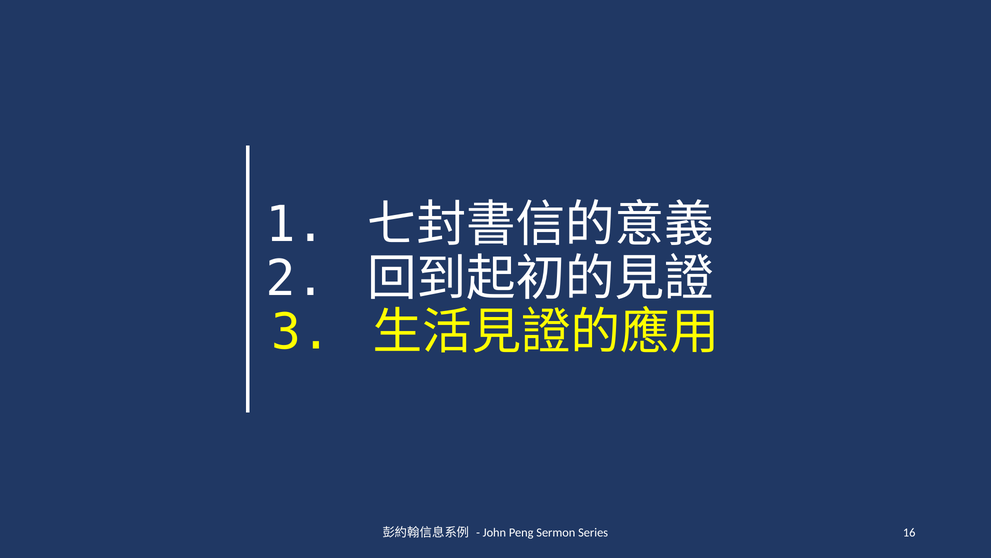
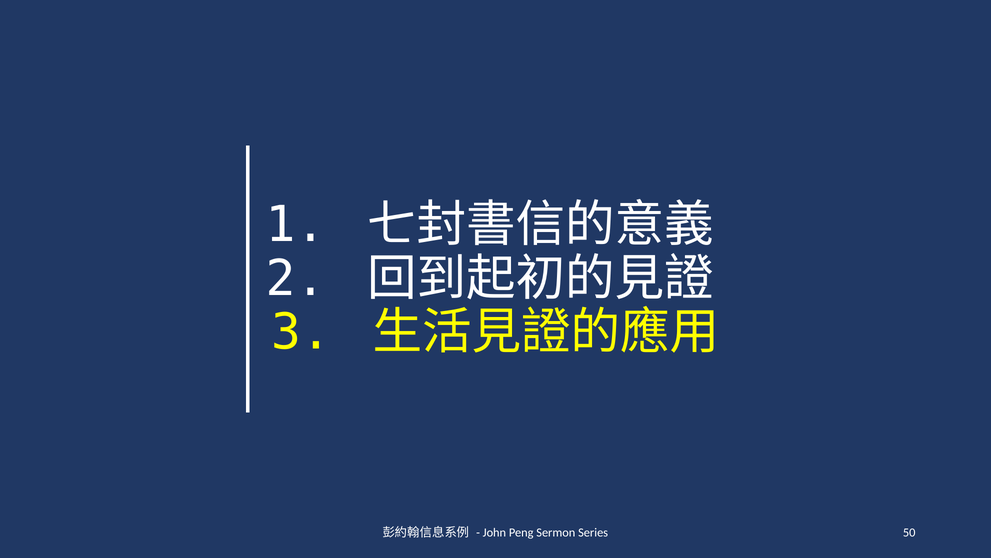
16: 16 -> 50 (909, 532)
